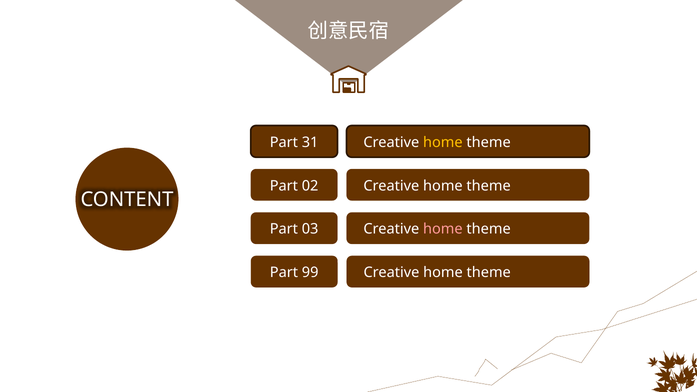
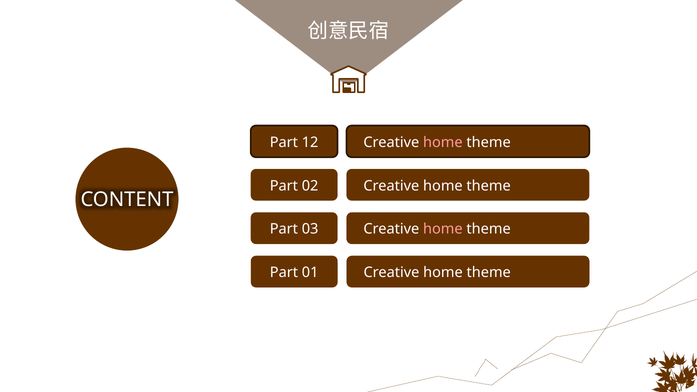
31: 31 -> 12 (310, 142)
home colour: yellow -> pink (443, 142)
99: 99 -> 01 (310, 273)
